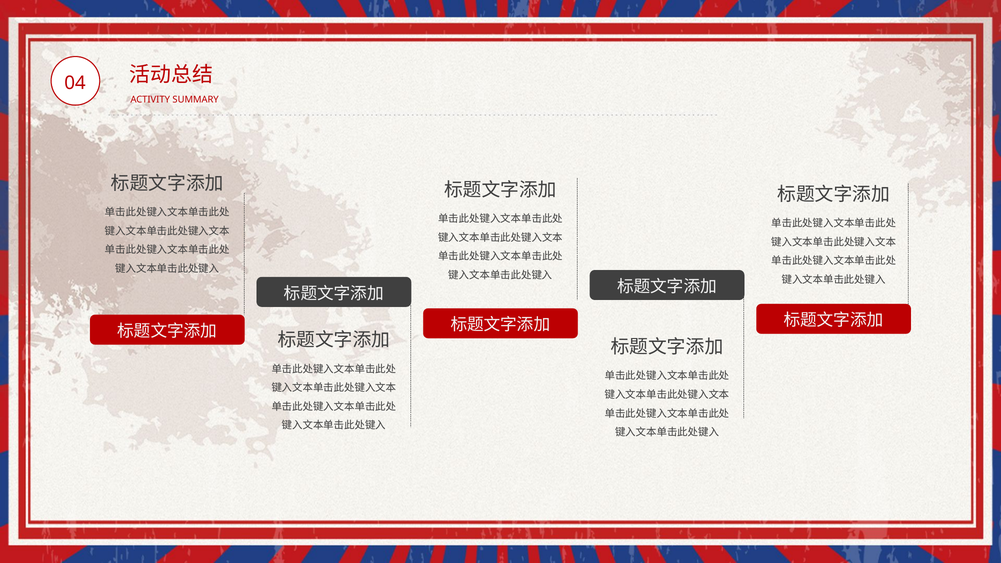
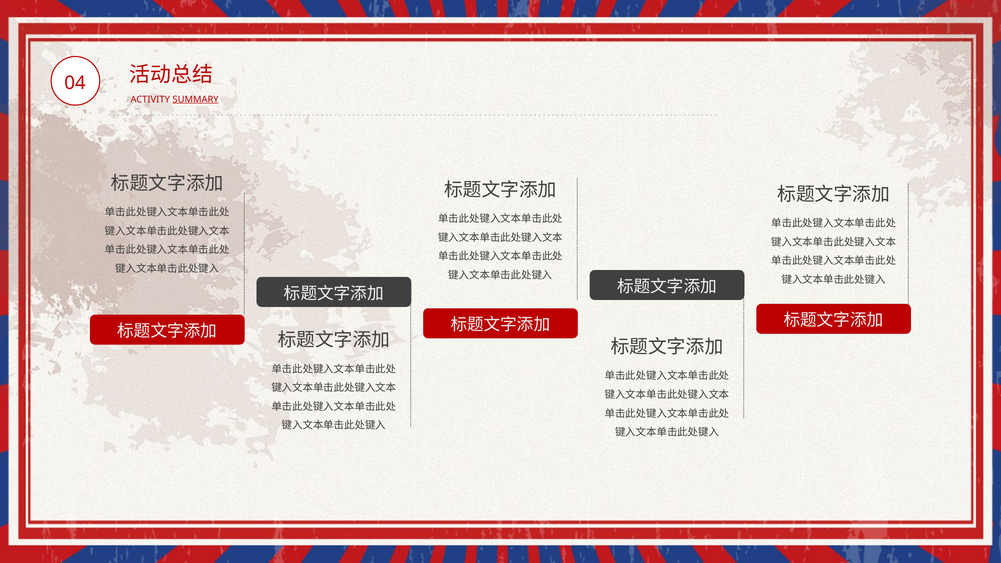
SUMMARY underline: none -> present (196, 99)
